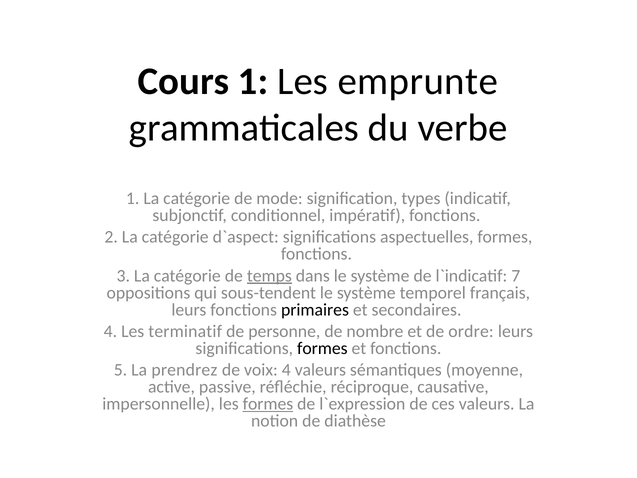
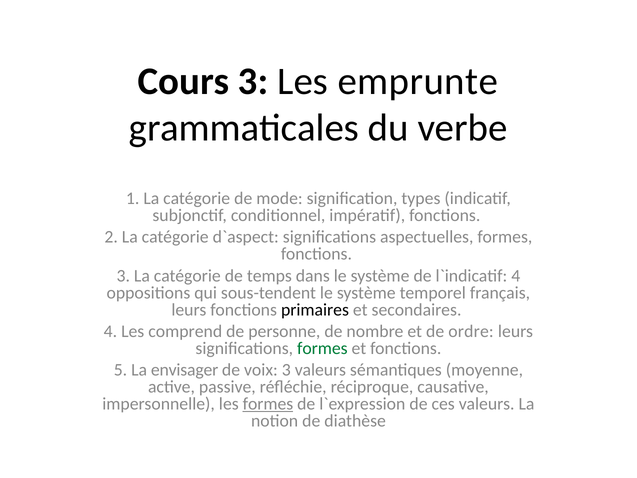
Cours 1: 1 -> 3 (253, 81)
temps underline: present -> none (269, 276)
7: 7 -> 4 (516, 276)
terminatif: terminatif -> comprend (185, 331)
formes colour: black -> green (322, 348)
prendrez: prendrez -> envisager (185, 370)
voix 4: 4 -> 3 (286, 370)
